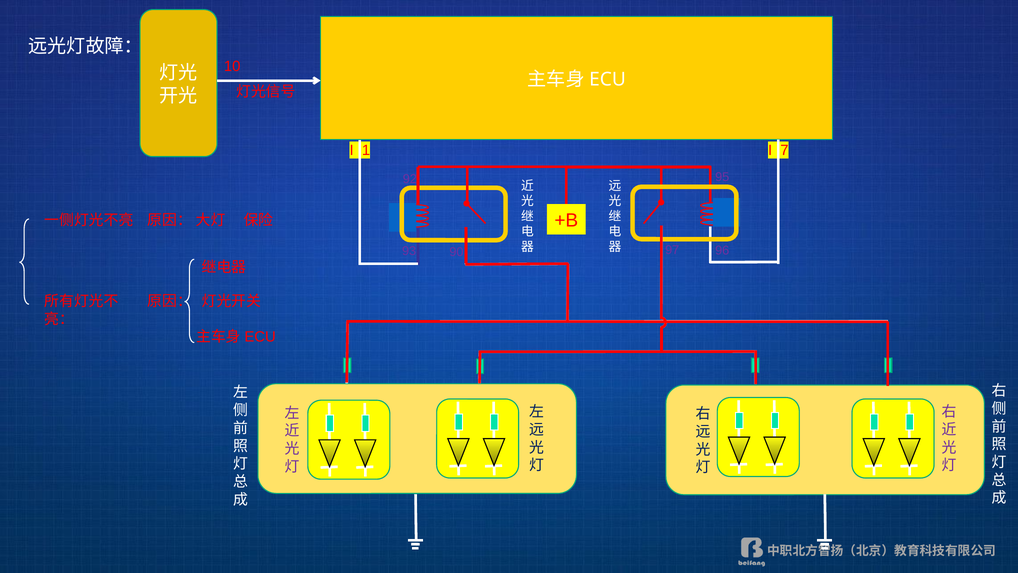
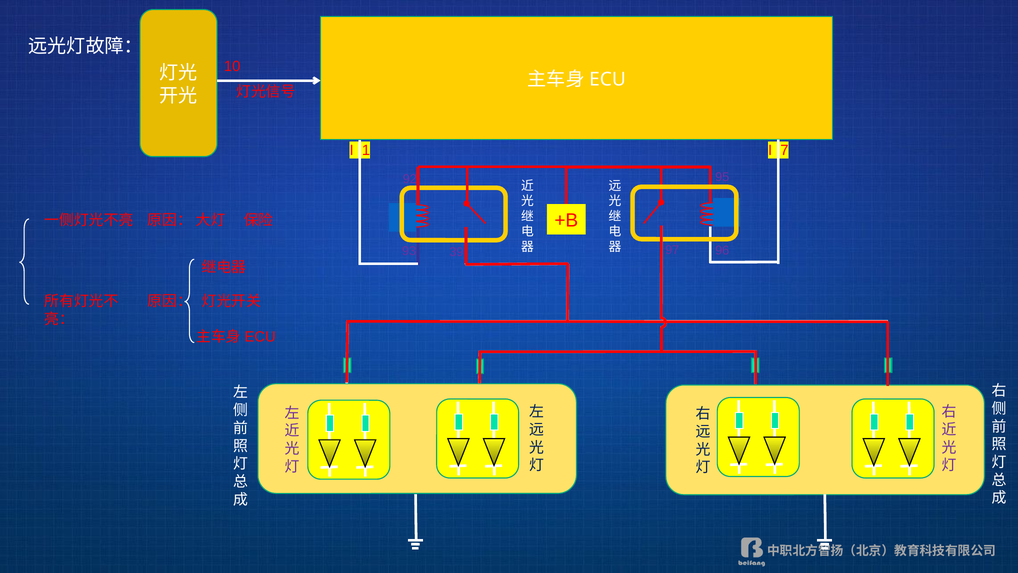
90: 90 -> 39 (456, 252)
